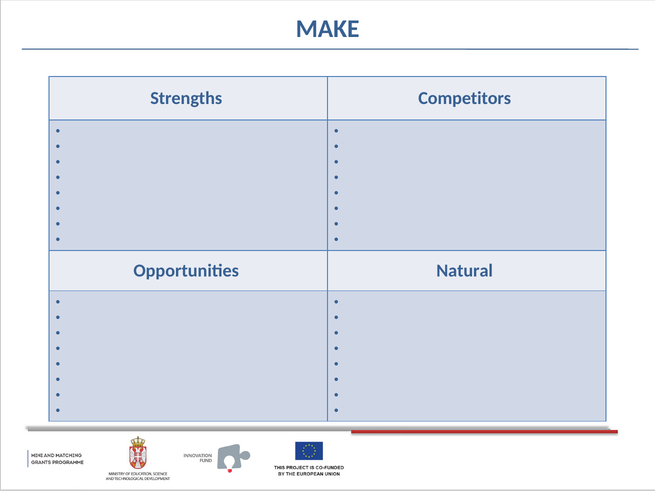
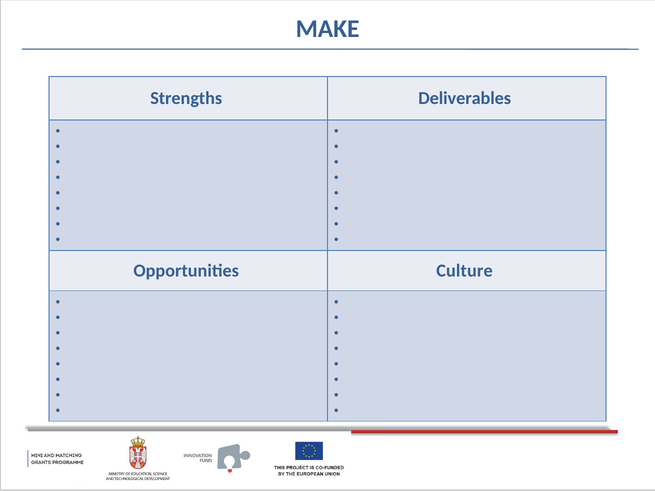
Competitors: Competitors -> Deliverables (465, 98)
Natural: Natural -> Culture (465, 271)
